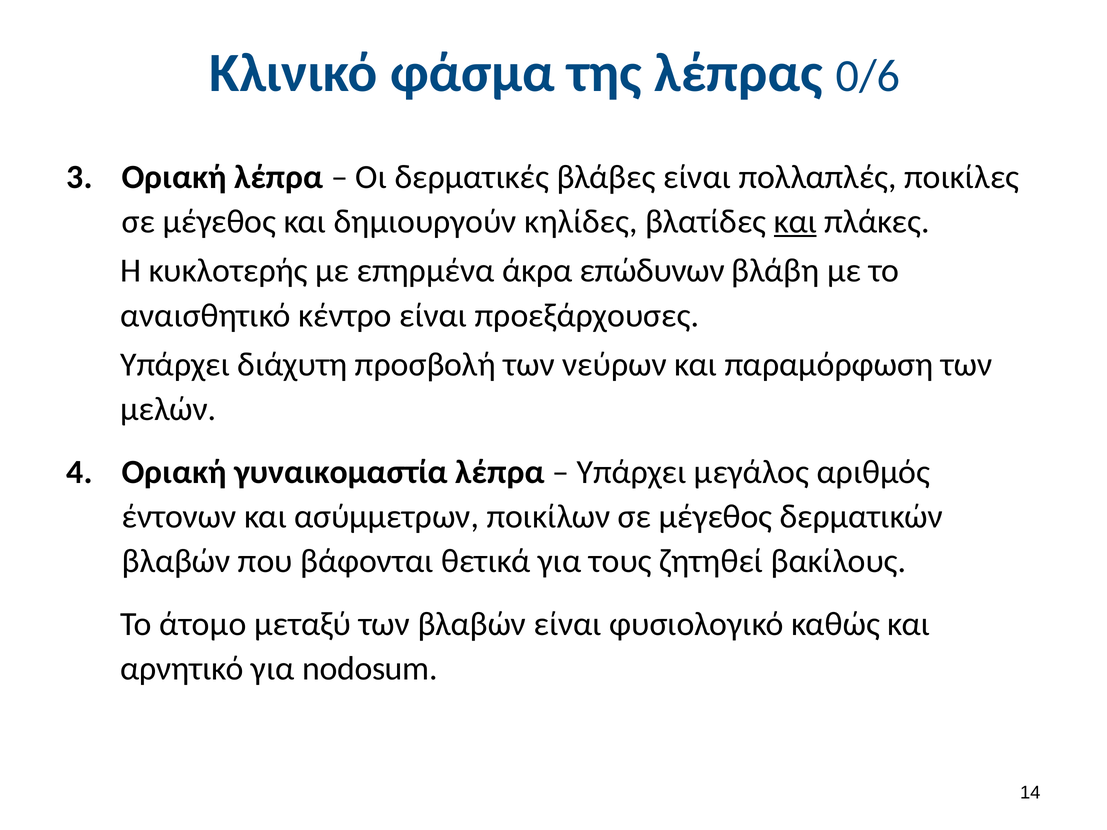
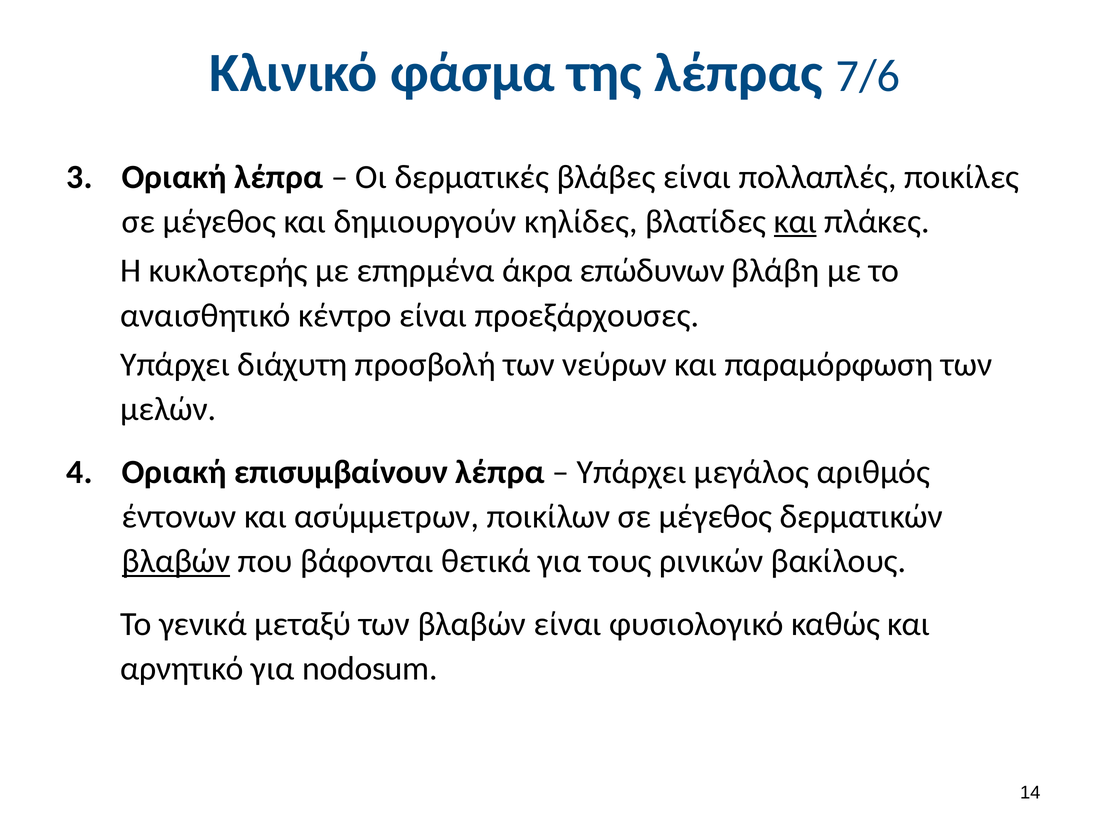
0/6: 0/6 -> 7/6 (868, 76)
γυναικομαστία: γυναικομαστία -> επισυμβαίνουν (341, 472)
βλαβών underline: none -> present (176, 561)
ζητηθεί: ζητηθεί -> ρινικών (711, 561)
άτομο: άτομο -> γενικά (203, 624)
